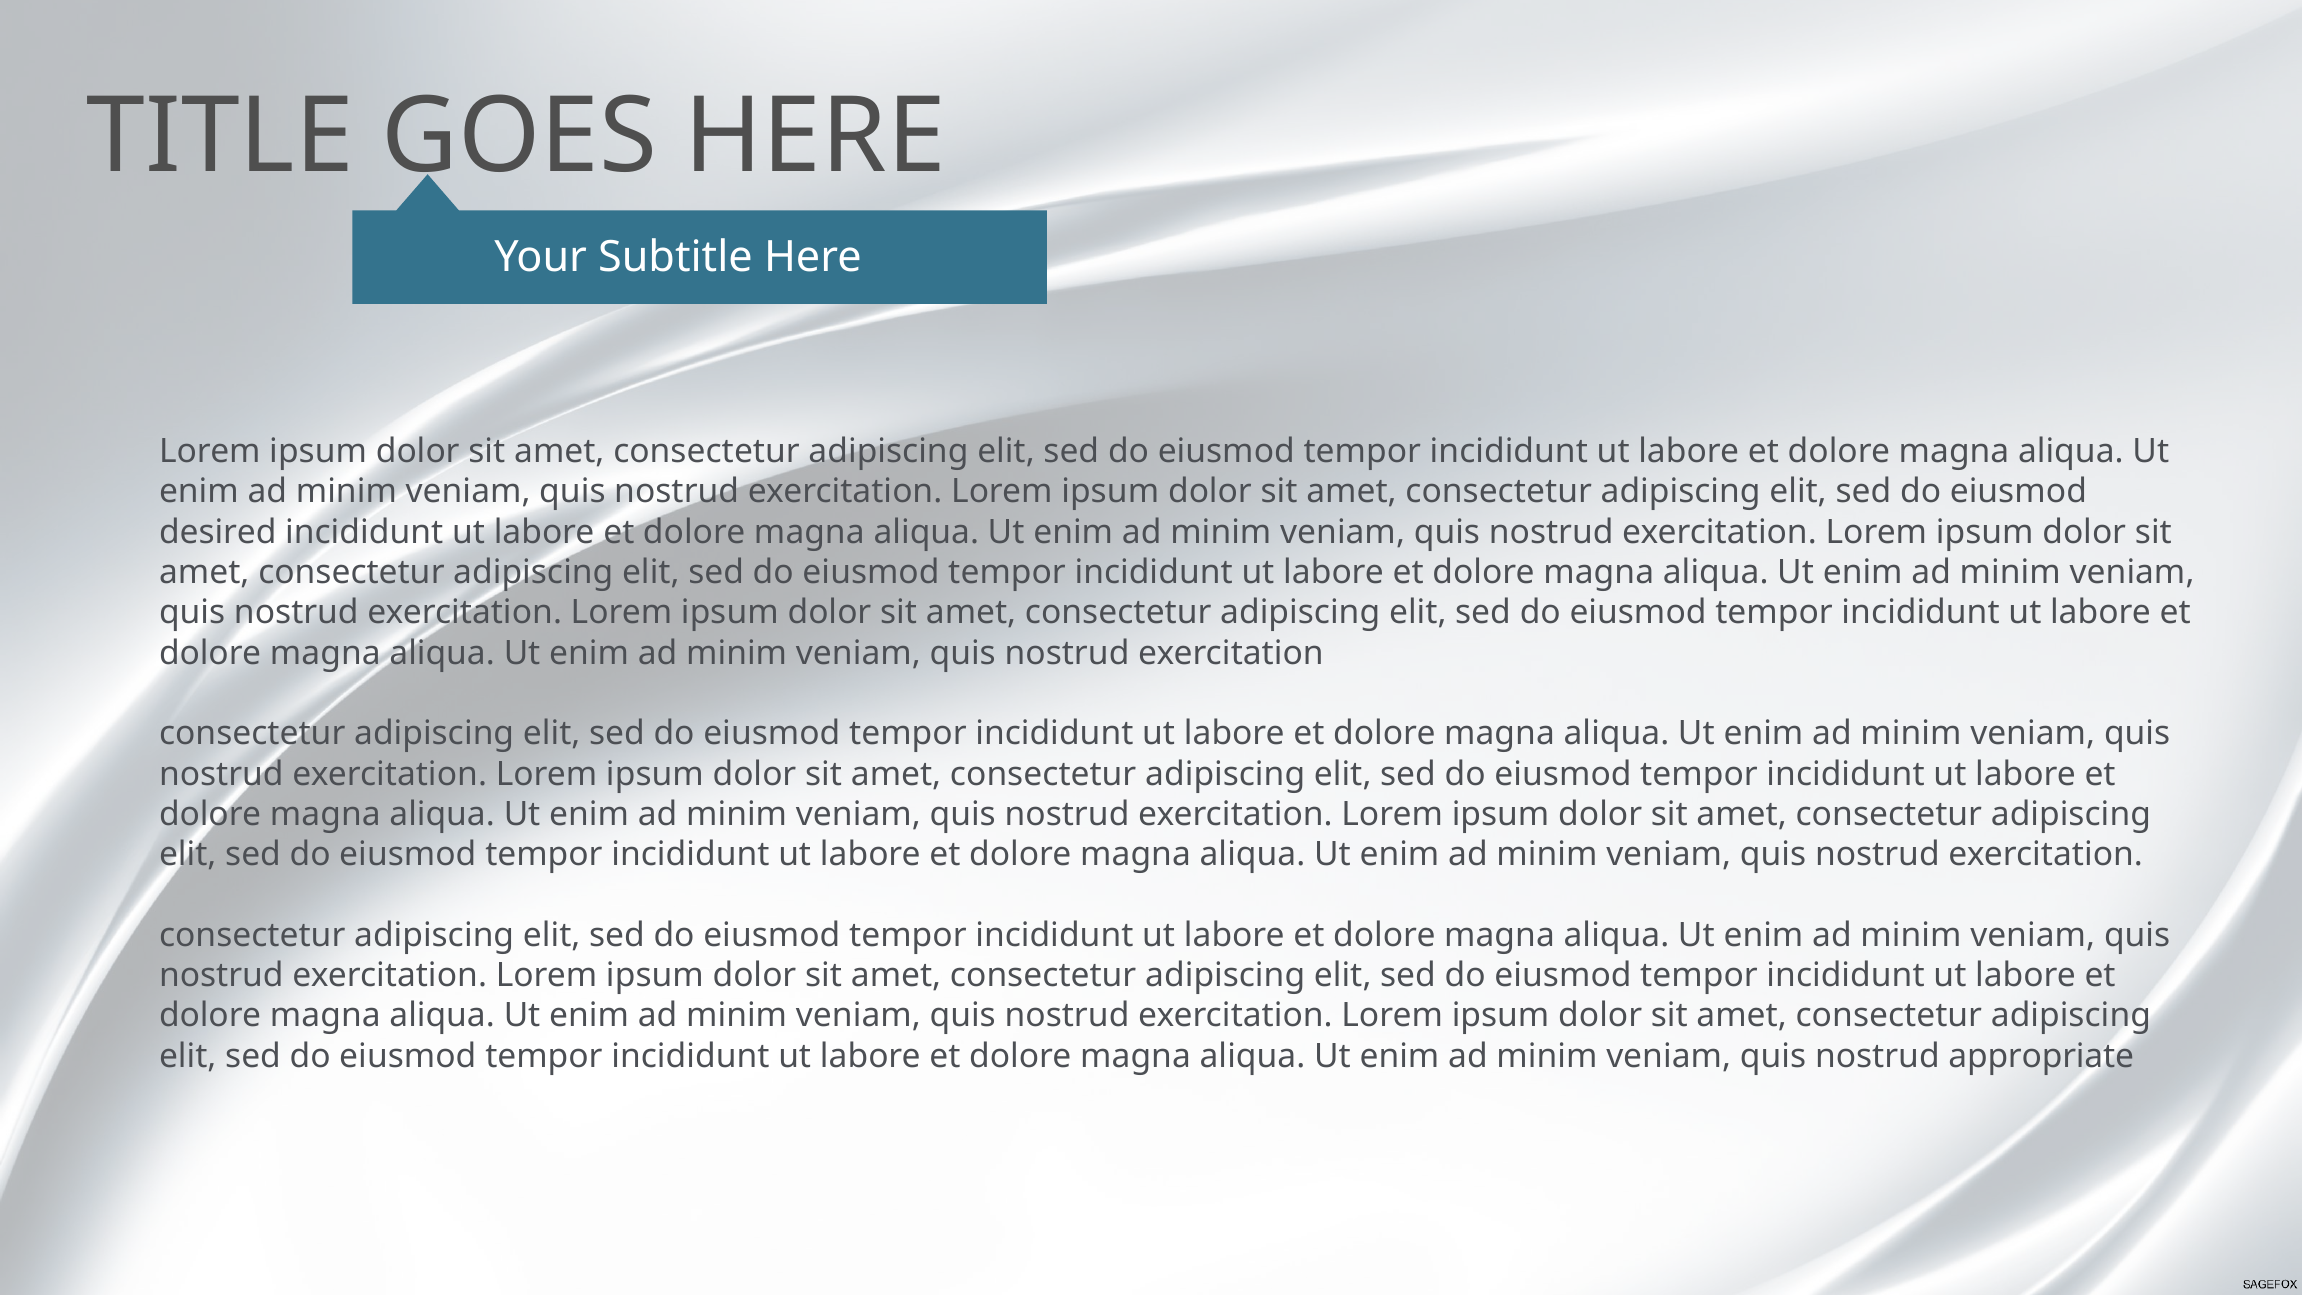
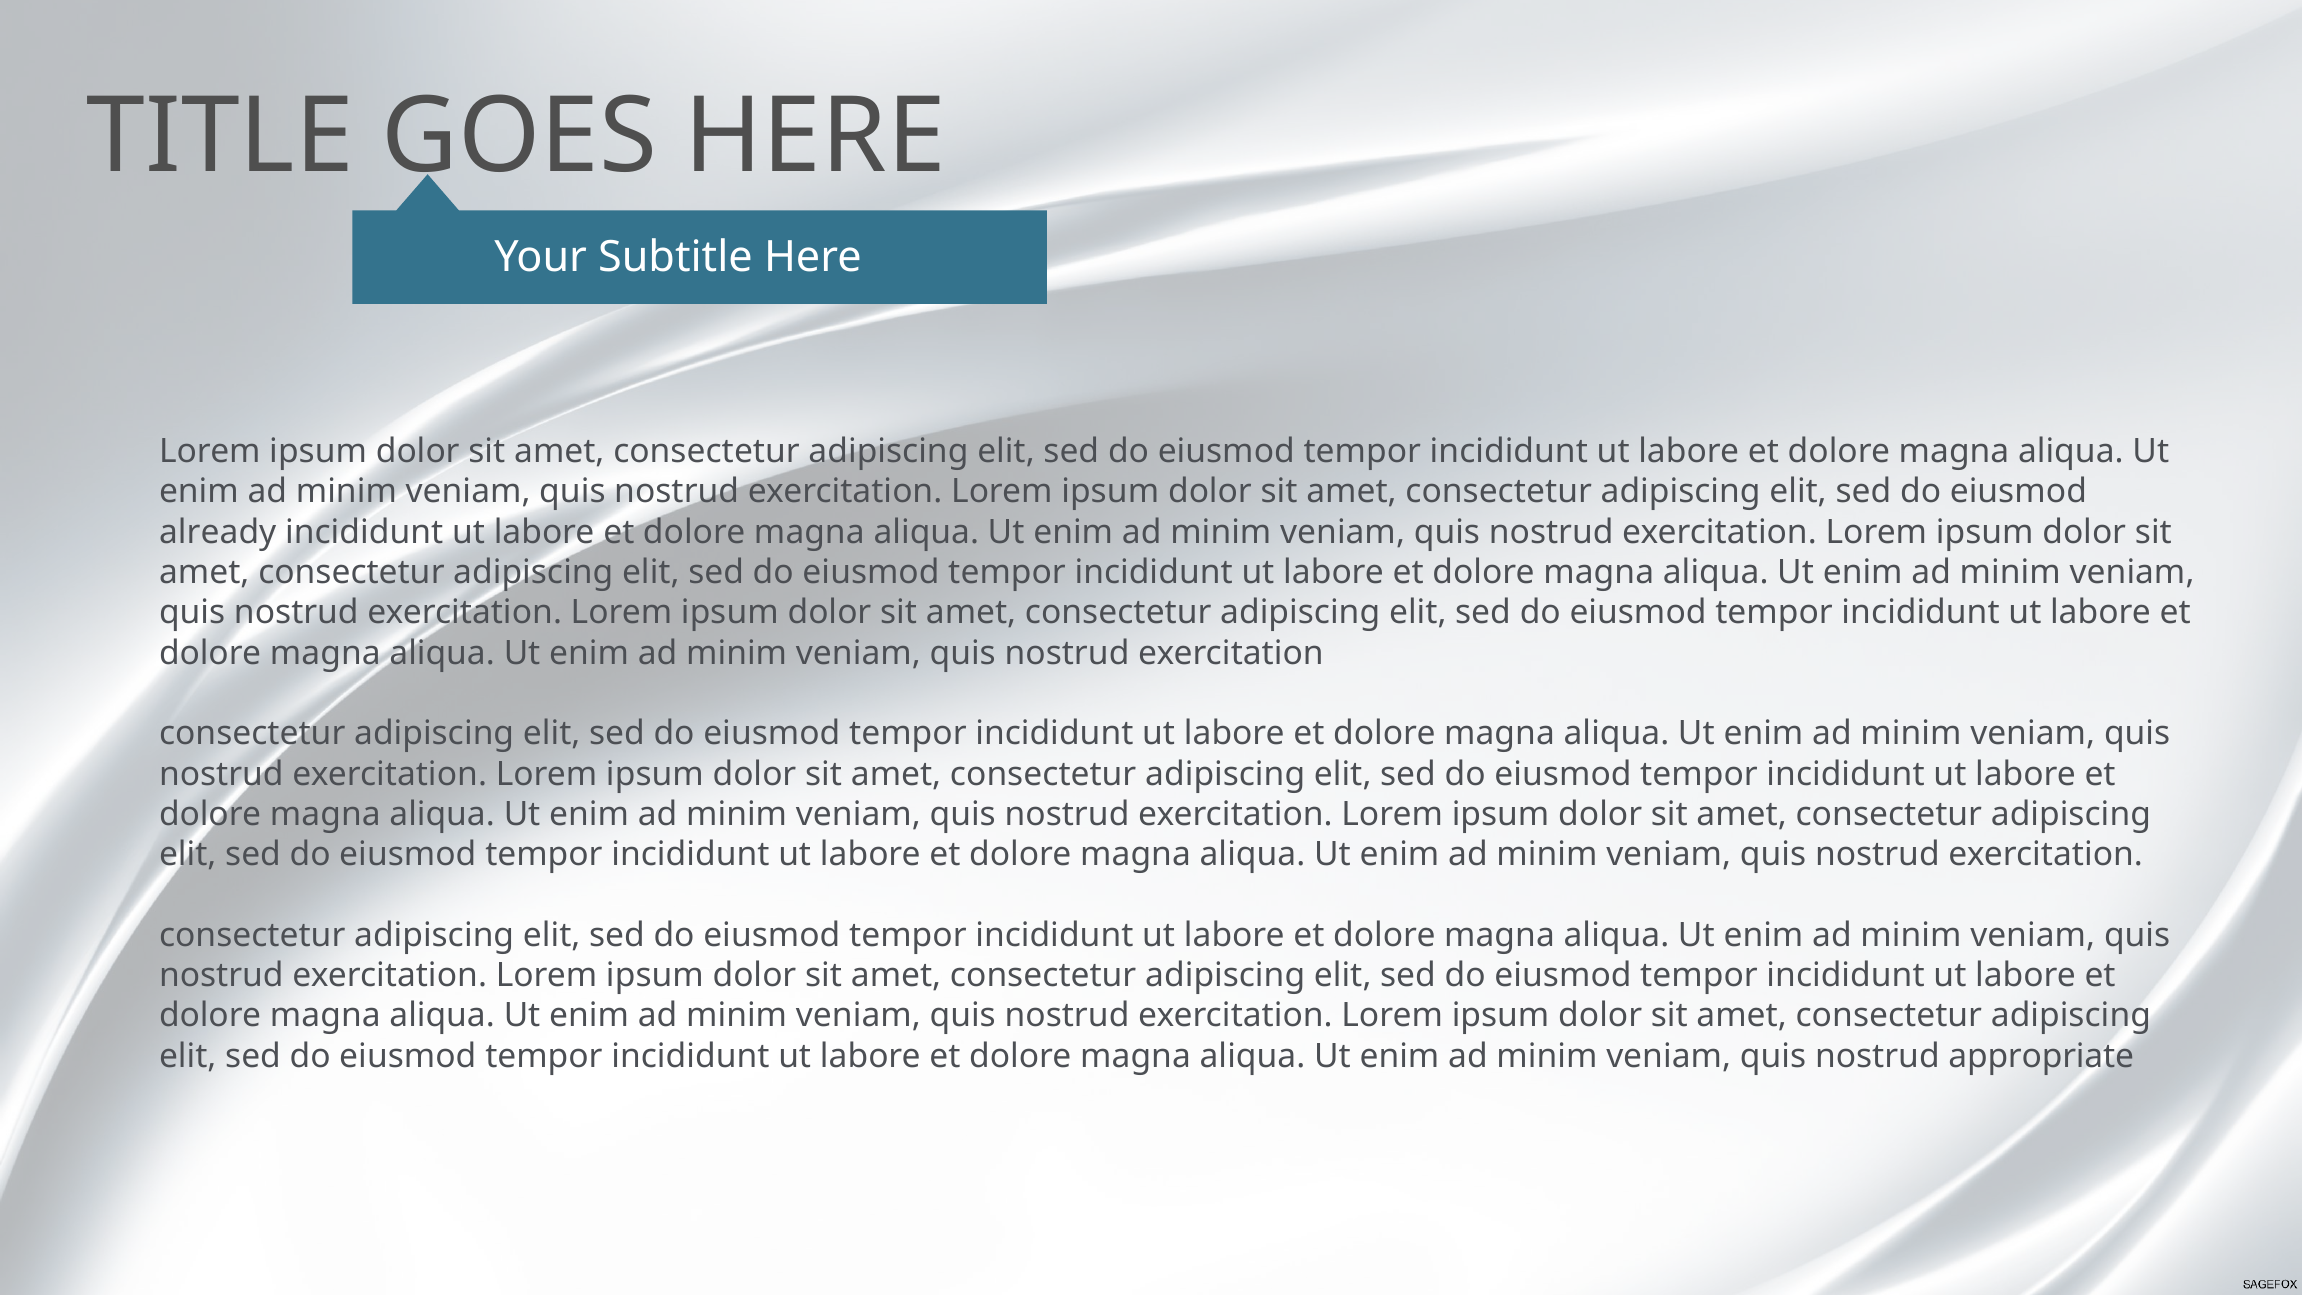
desired: desired -> already (218, 532)
